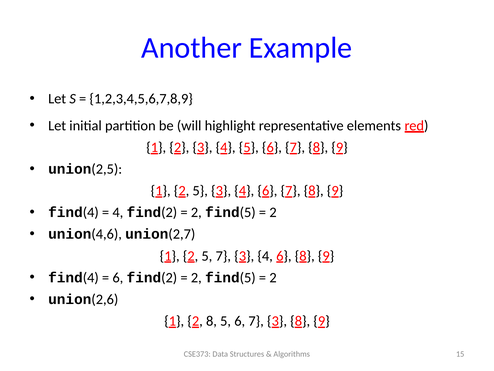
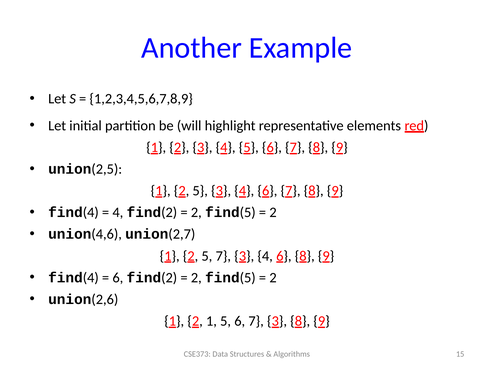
2 8: 8 -> 1 (211, 321)
